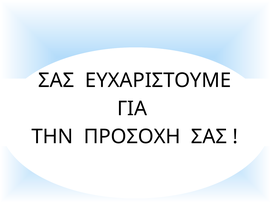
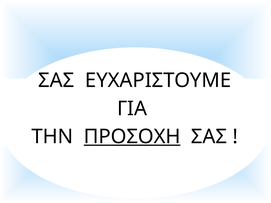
ΠΡΟΣΟΧΗ underline: none -> present (132, 137)
